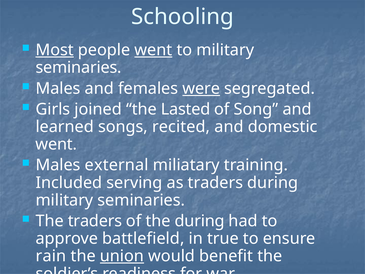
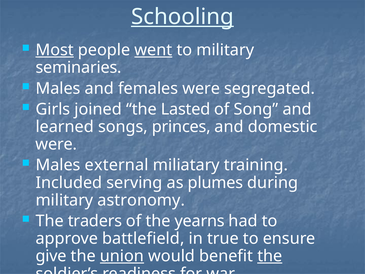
Schooling underline: none -> present (182, 17)
were underline: present -> none (201, 88)
recited: recited -> princes (181, 127)
went: went -> were (56, 144)
as traders: traders -> plumes (215, 183)
seminaries: seminaries -> astronomy (141, 200)
the during: during -> yearns (200, 221)
rain: rain -> give (51, 256)
the underline: none -> present (270, 256)
